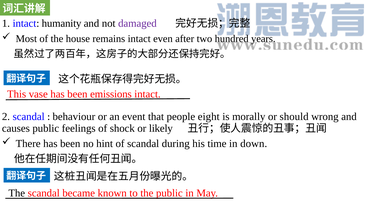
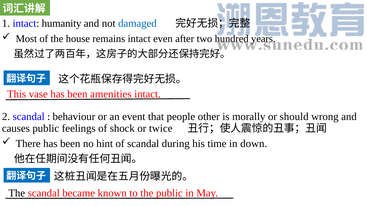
damaged colour: purple -> blue (137, 23)
emissions: emissions -> amenities (111, 94)
eight: eight -> other (209, 117)
likely: likely -> twice (161, 129)
